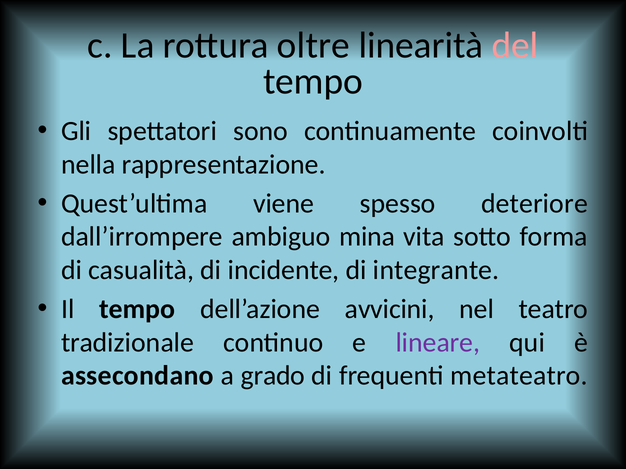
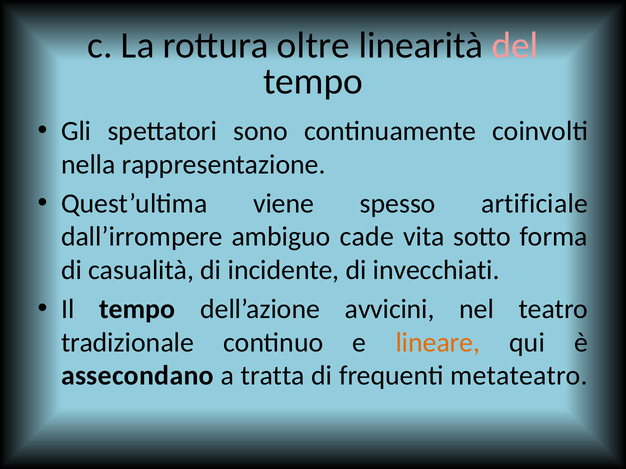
deteriore: deteriore -> artificiale (534, 204)
mina: mina -> cade (367, 237)
integrante: integrante -> invecchiati (436, 270)
lineare colour: purple -> orange (438, 343)
grado: grado -> tratta (273, 376)
